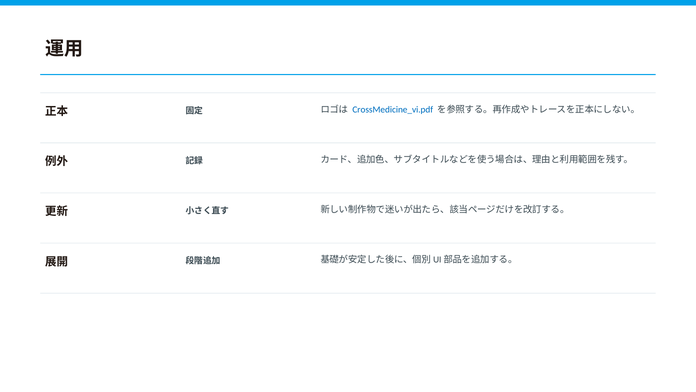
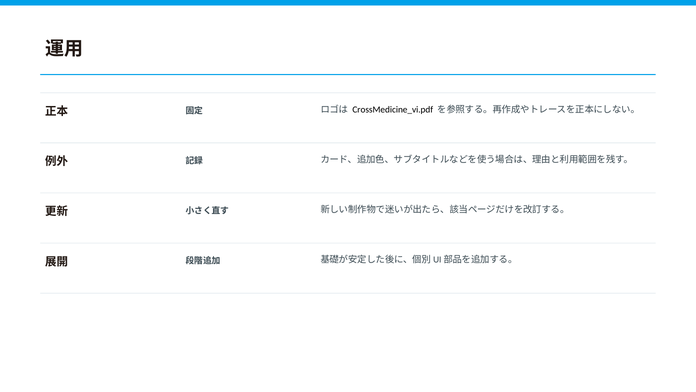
CrossMedicine_vi.pdf colour: blue -> black (393, 109)
